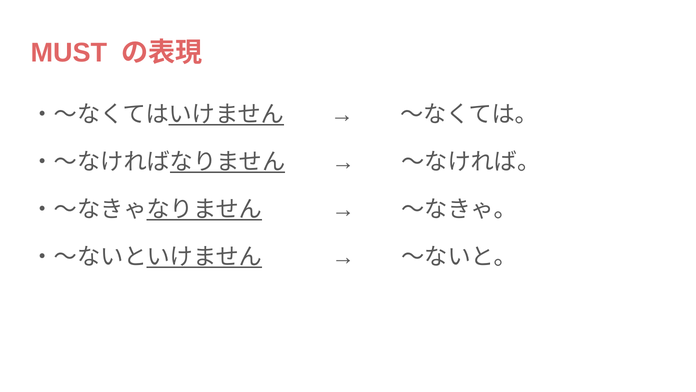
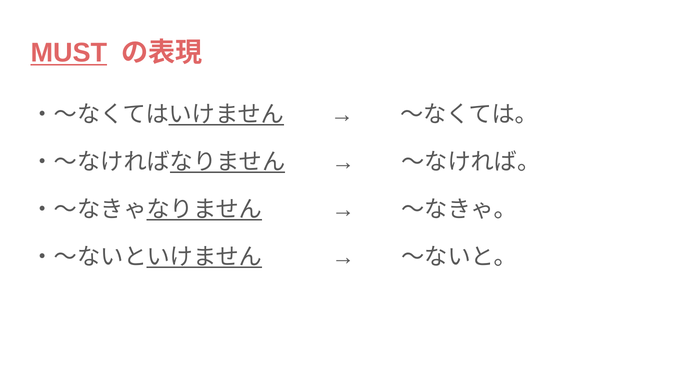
MUST underline: none -> present (69, 53)
